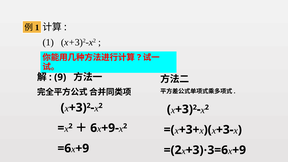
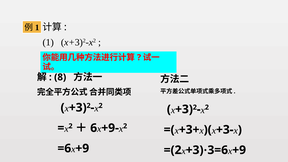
9: 9 -> 8 (60, 77)
